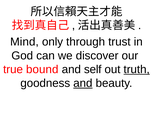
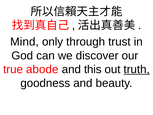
bound: bound -> abode (42, 69)
self: self -> this (93, 69)
and underline: present -> none (83, 83)
